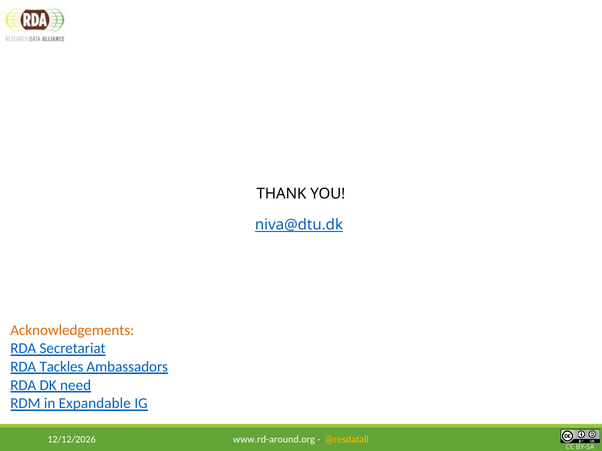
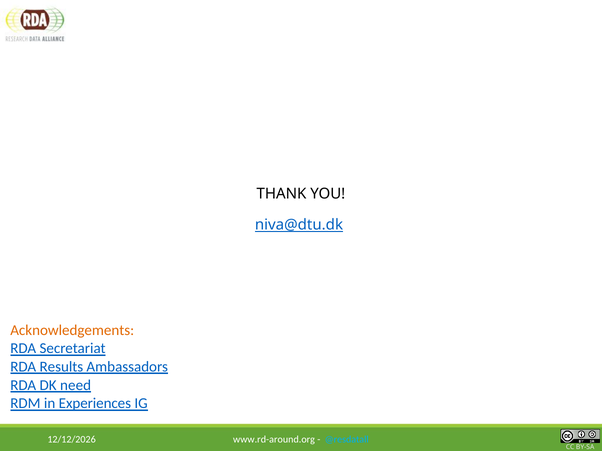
Tackles: Tackles -> Results (61, 367)
Expandable: Expandable -> Experiences (95, 404)
@resdatall colour: yellow -> light blue (347, 440)
